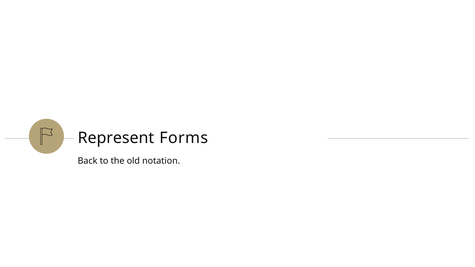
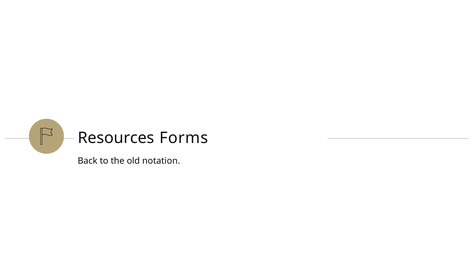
Represent: Represent -> Resources (116, 138)
